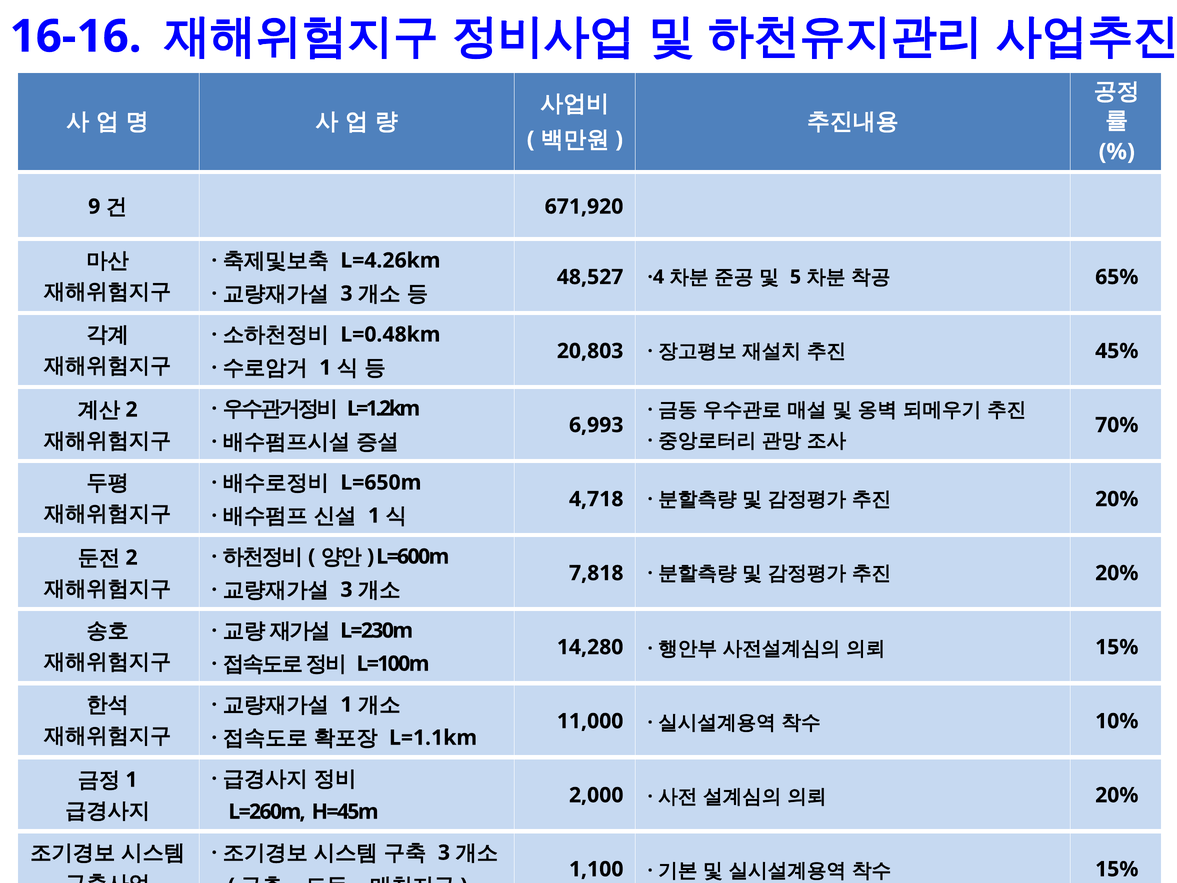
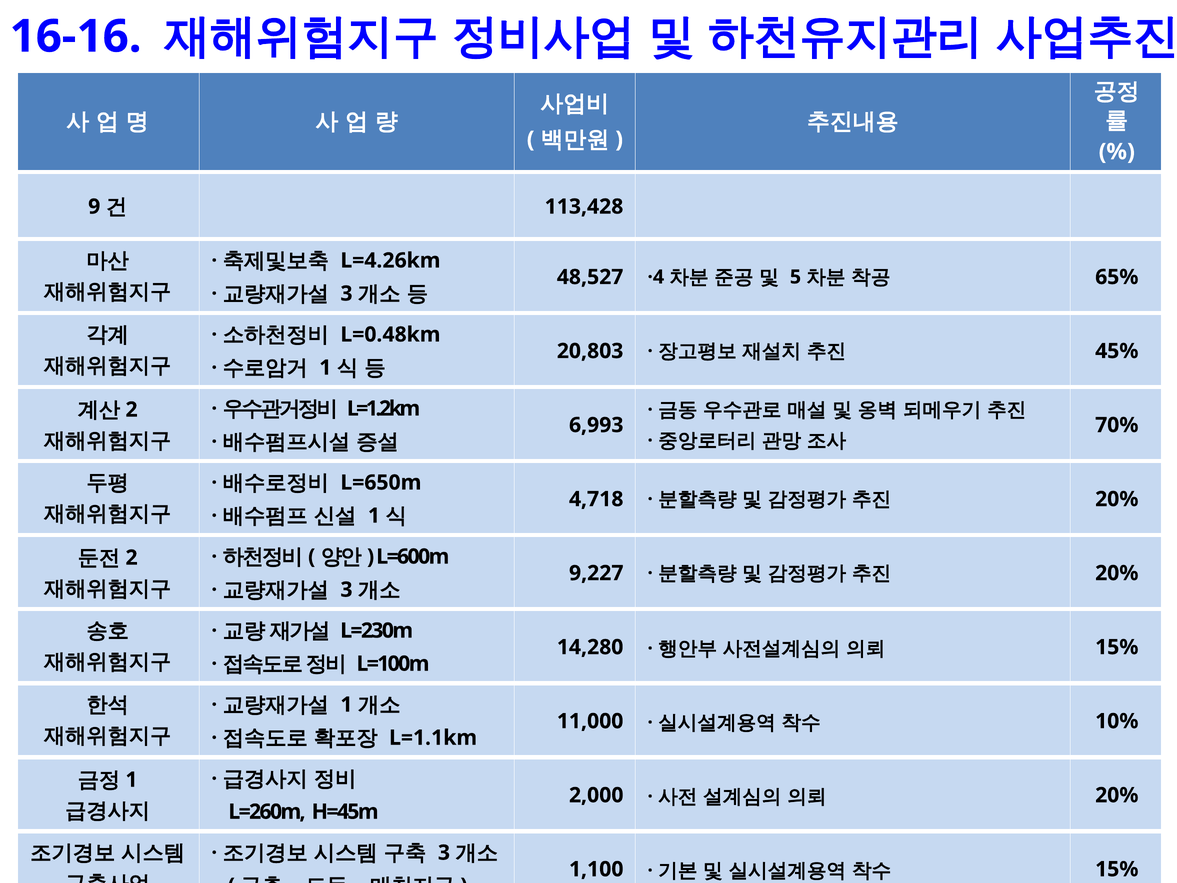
671,920: 671,920 -> 113,428 (584, 207)
7,818: 7,818 -> 9,227 (596, 573)
